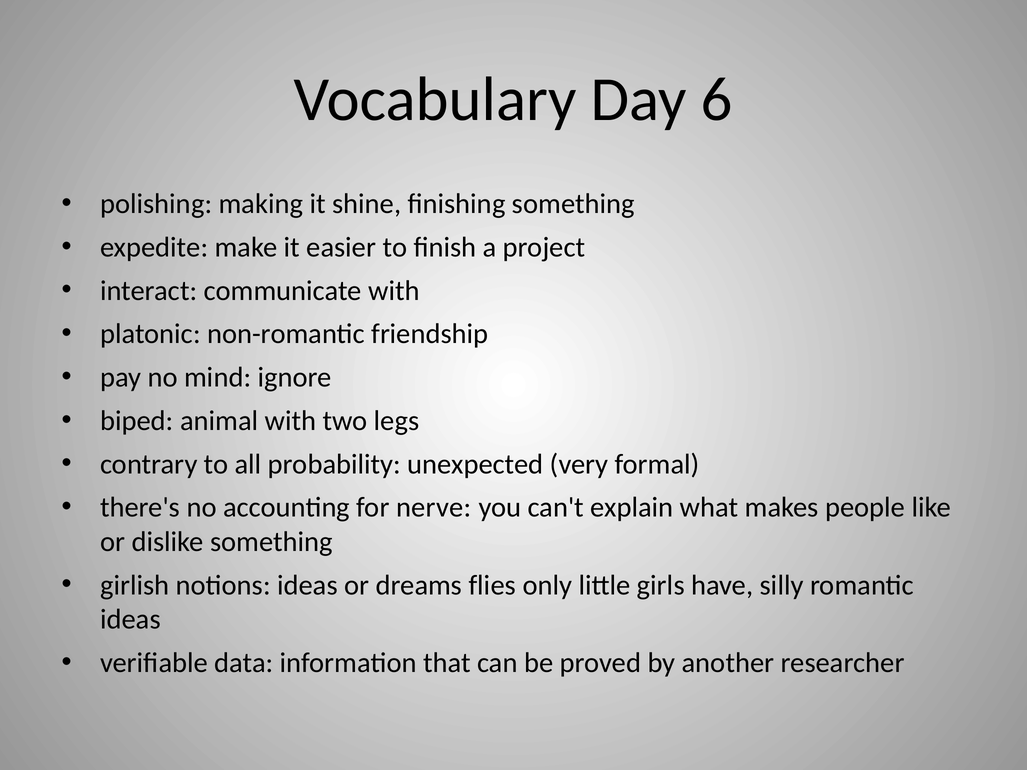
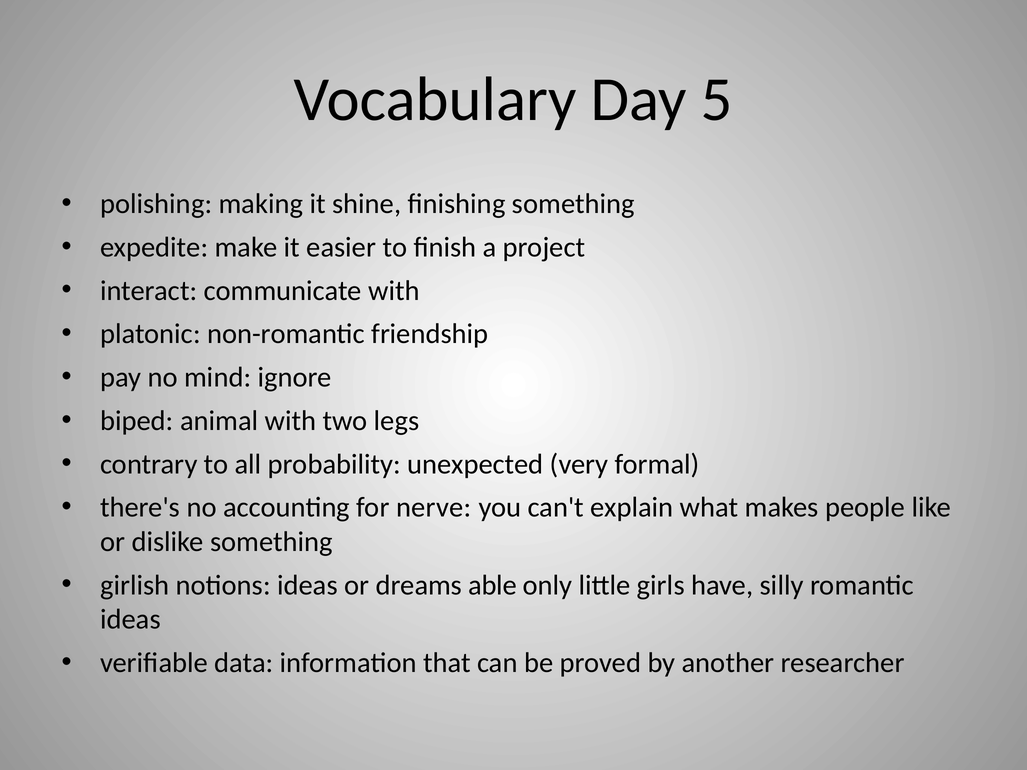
6: 6 -> 5 (717, 99)
flies: flies -> able (492, 585)
